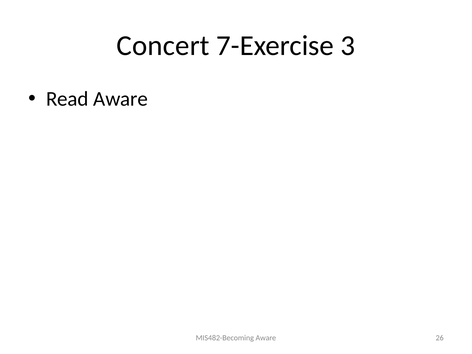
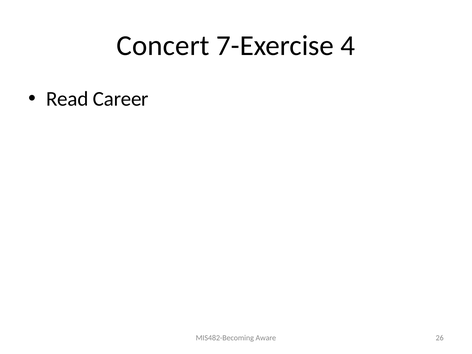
3: 3 -> 4 (348, 46)
Read Aware: Aware -> Career (121, 99)
